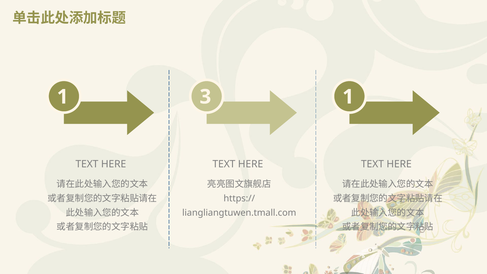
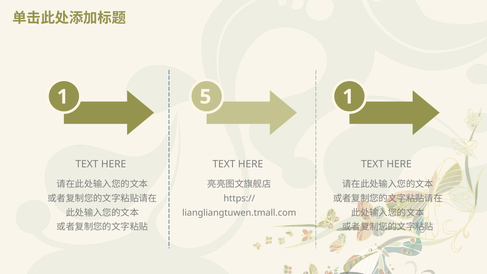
3: 3 -> 5 (205, 97)
